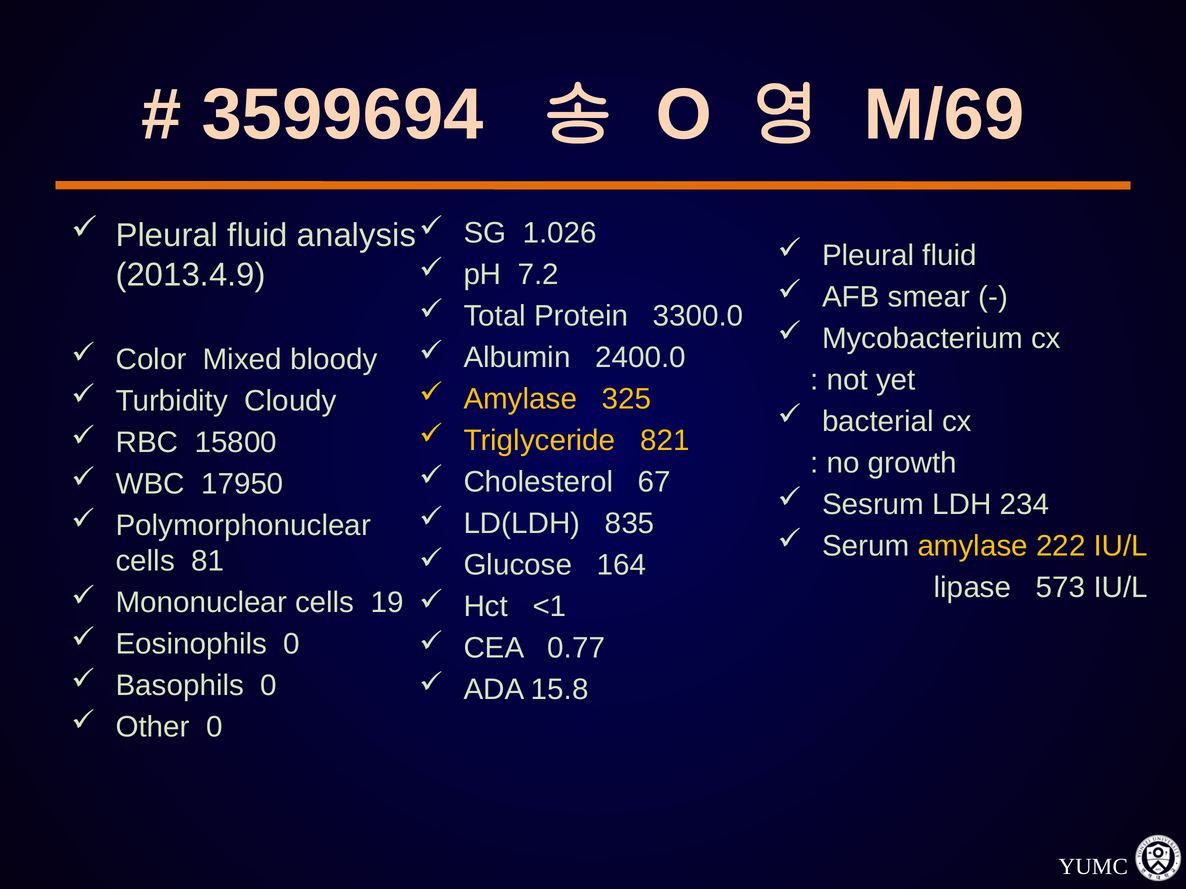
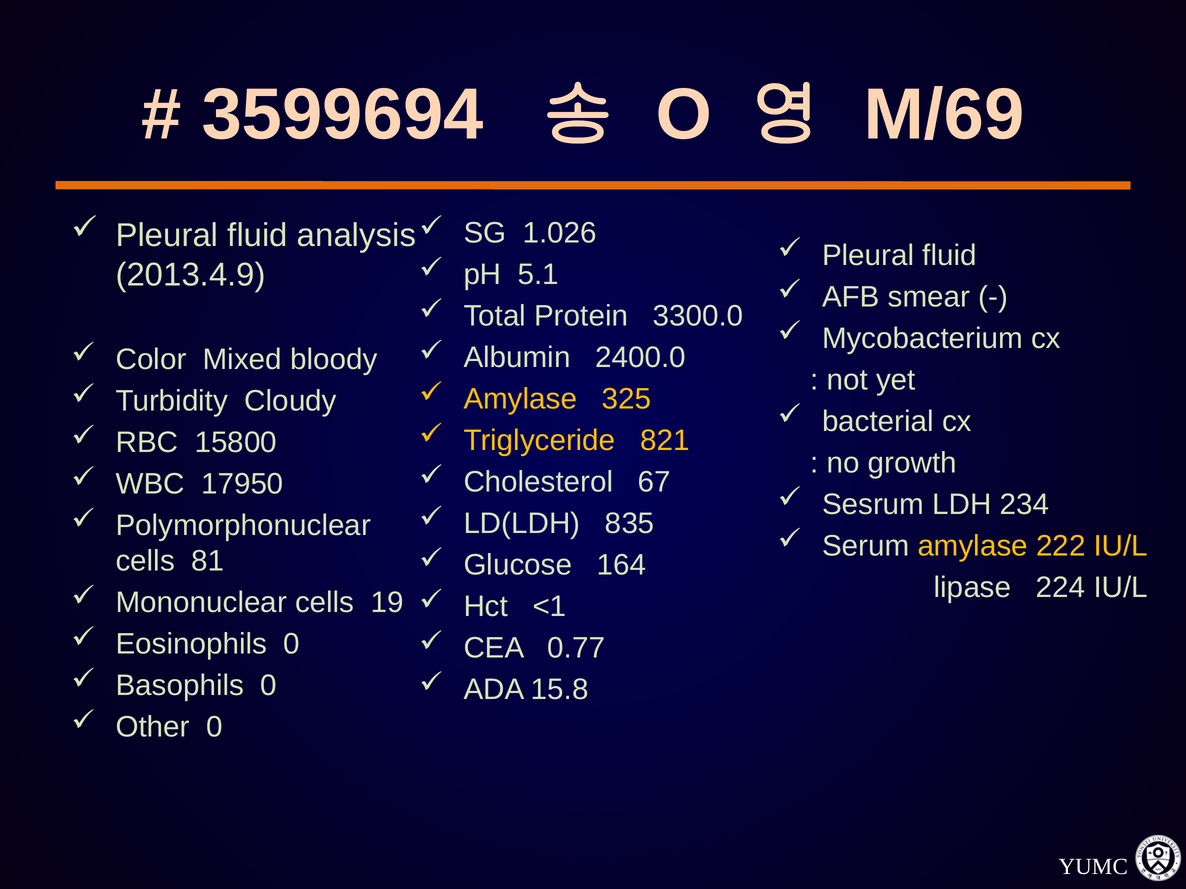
7.2: 7.2 -> 5.1 (538, 275)
573: 573 -> 224 (1061, 588)
